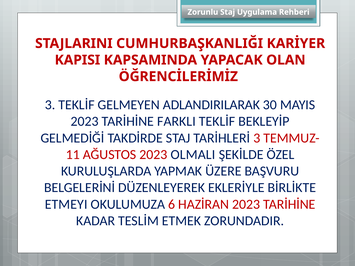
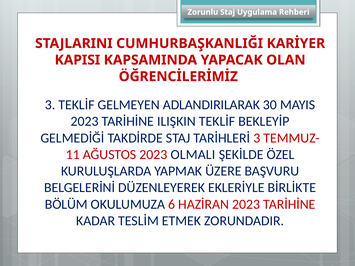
FARKLI: FARKLI -> ILIŞKIN (176, 122)
ETMEYI: ETMEYI -> BÖLÜM (66, 204)
